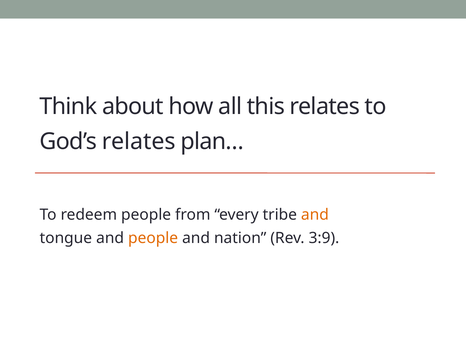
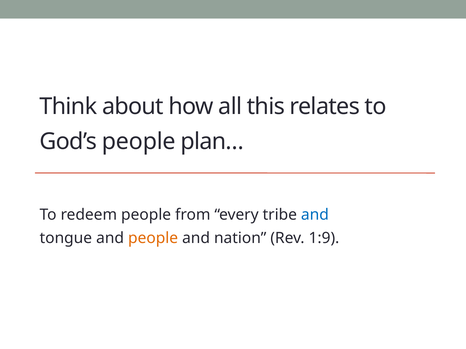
God’s relates: relates -> people (139, 142)
and colour: orange -> blue (315, 215)
3:9: 3:9 -> 1:9 (324, 238)
